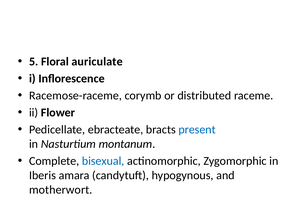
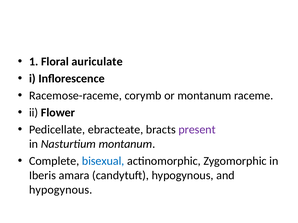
5: 5 -> 1 (34, 62)
or distributed: distributed -> montanum (204, 96)
present colour: blue -> purple (197, 130)
motherwort: motherwort -> hypogynous (61, 190)
